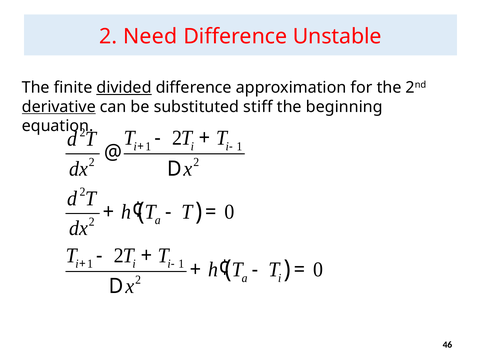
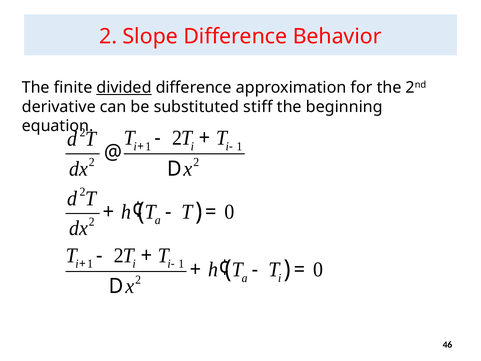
Need: Need -> Slope (150, 36)
Unstable: Unstable -> Behavior (337, 36)
derivative underline: present -> none (59, 107)
